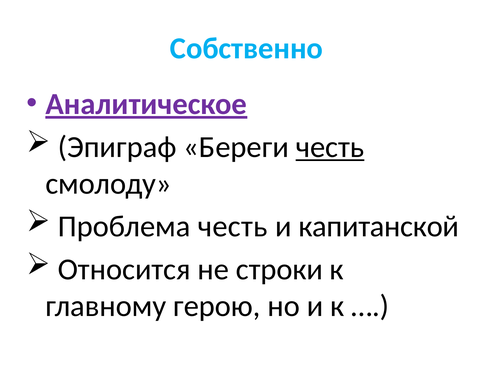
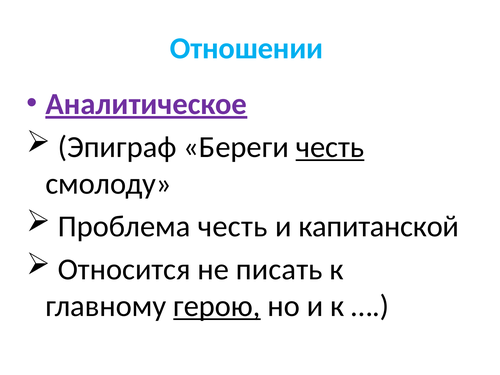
Собственно: Собственно -> Отношении (247, 48)
строки: строки -> писать (279, 269)
герою underline: none -> present (217, 306)
